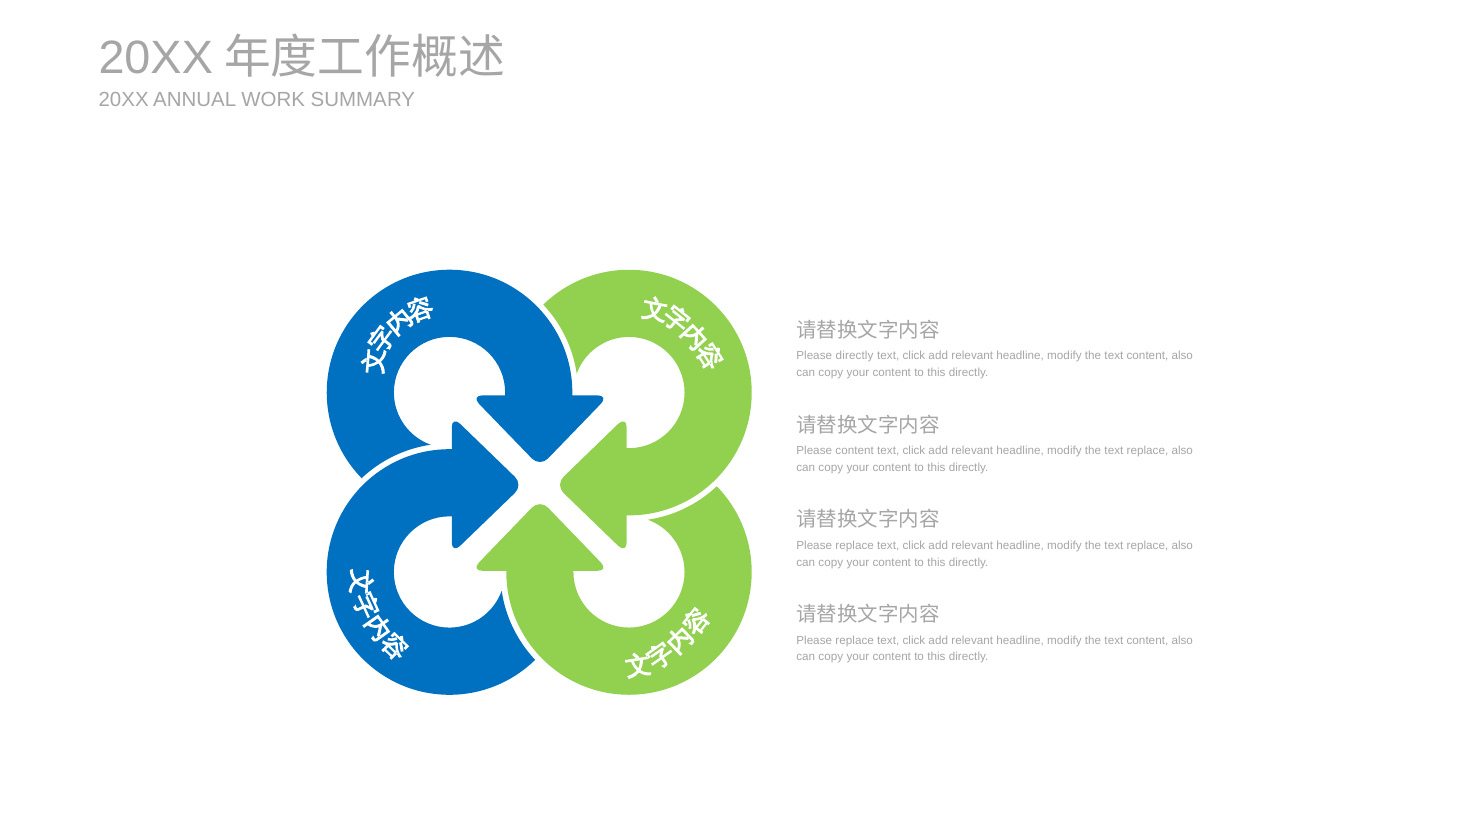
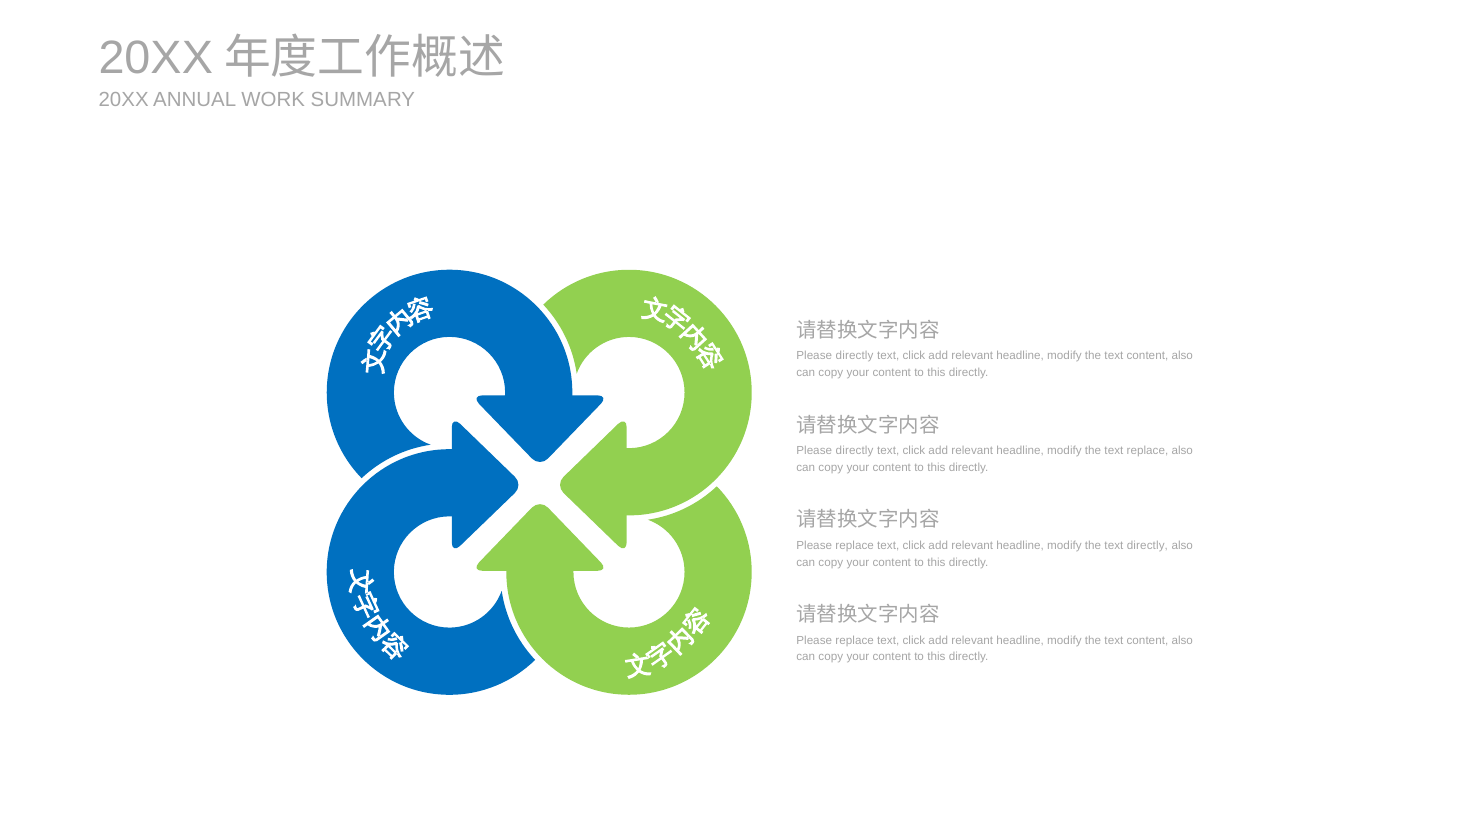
content: content -> directly (855, 451)
replace: replace -> directly (1147, 545)
